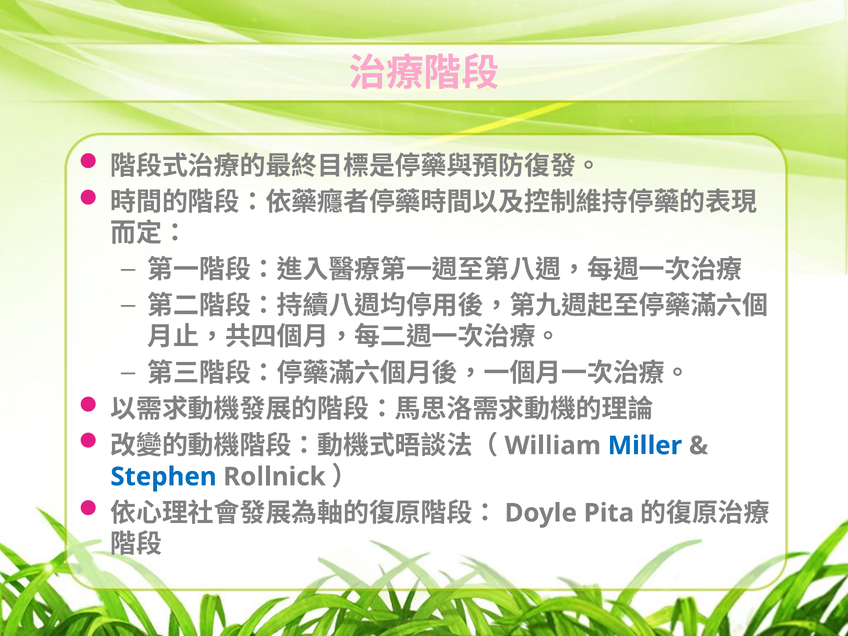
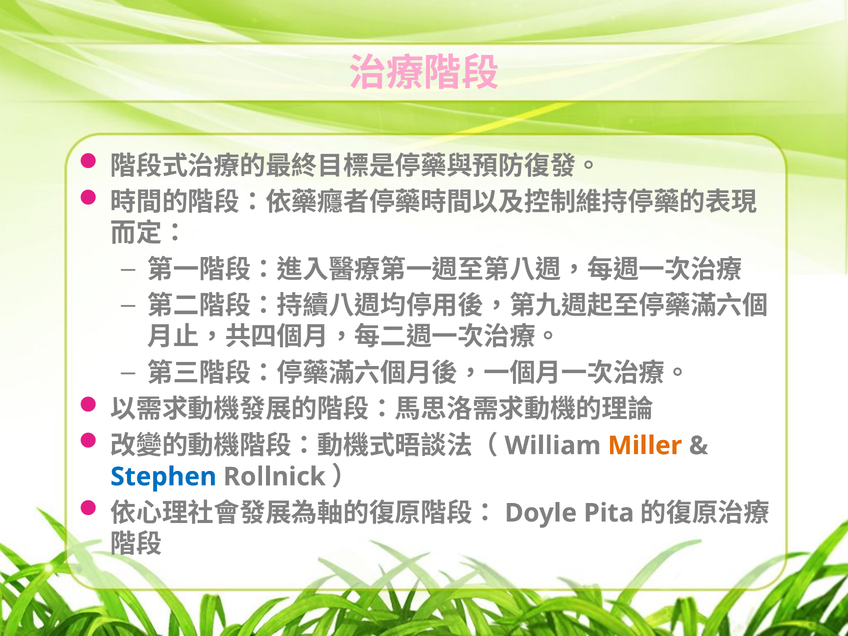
Miller colour: blue -> orange (645, 446)
